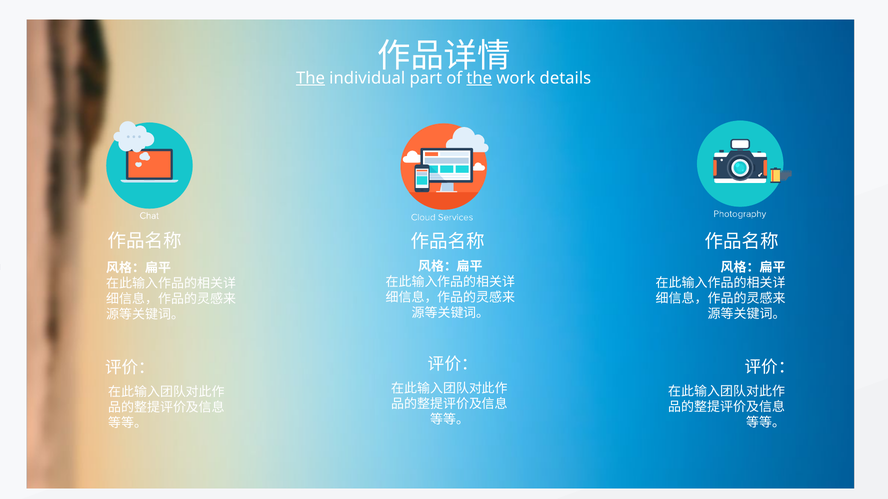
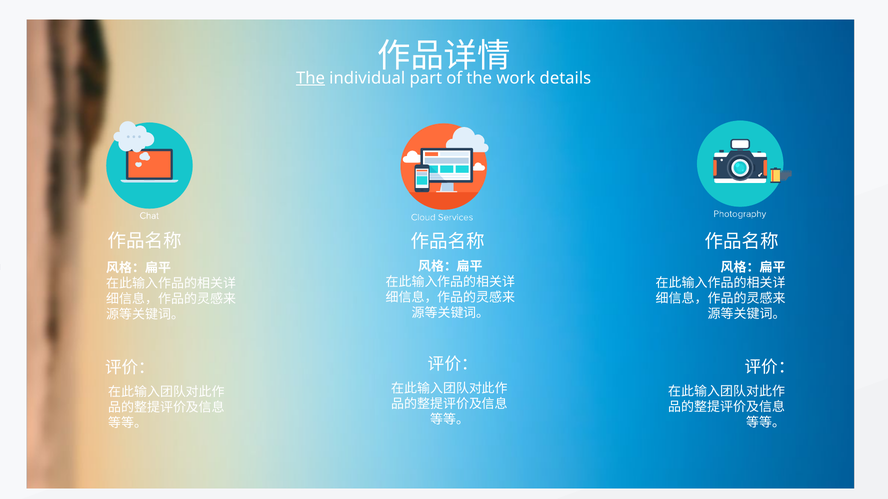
the underline: present -> none (479, 78)
